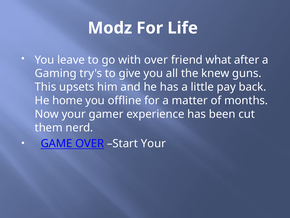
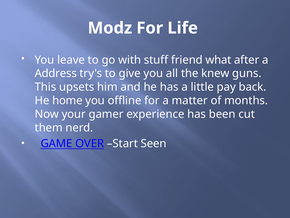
with over: over -> stuff (156, 60)
Gaming: Gaming -> Address (56, 73)
Start Your: Your -> Seen (154, 143)
